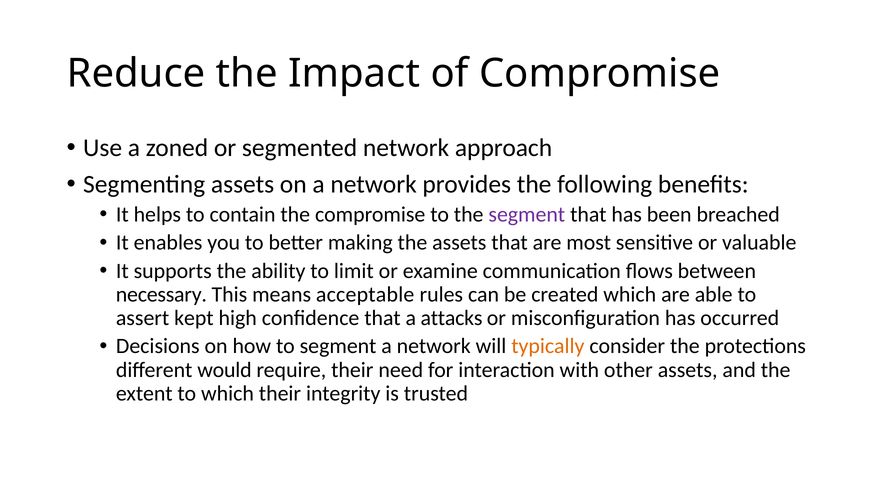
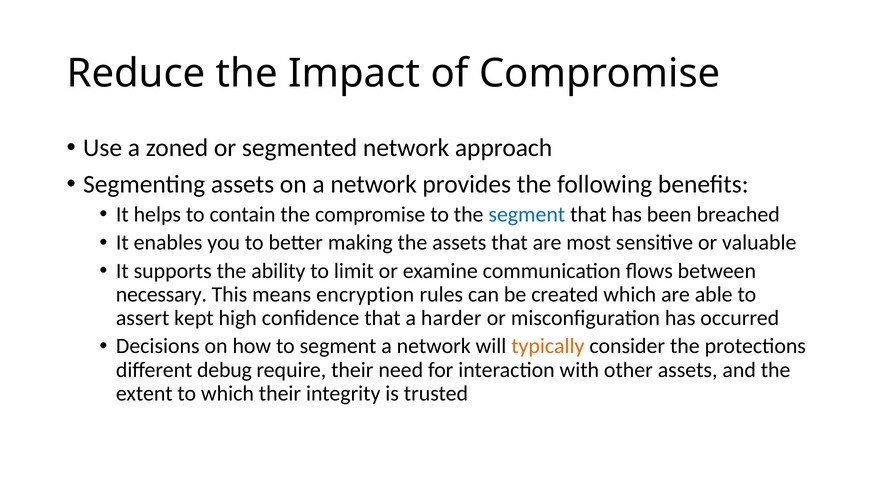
segment colour: purple -> blue (527, 215)
acceptable: acceptable -> encryption (365, 295)
attacks: attacks -> harder (451, 318)
would: would -> debug (224, 370)
